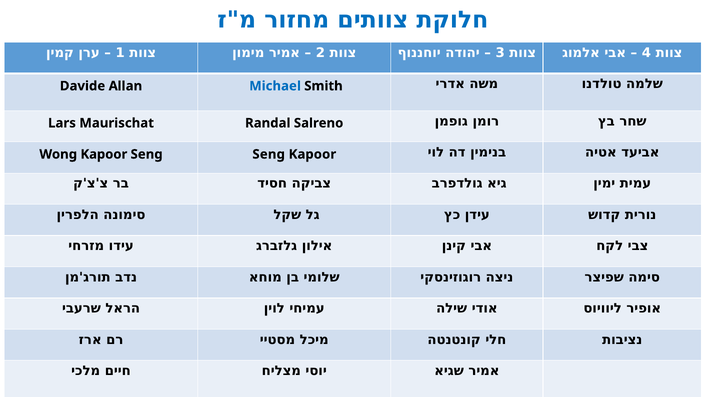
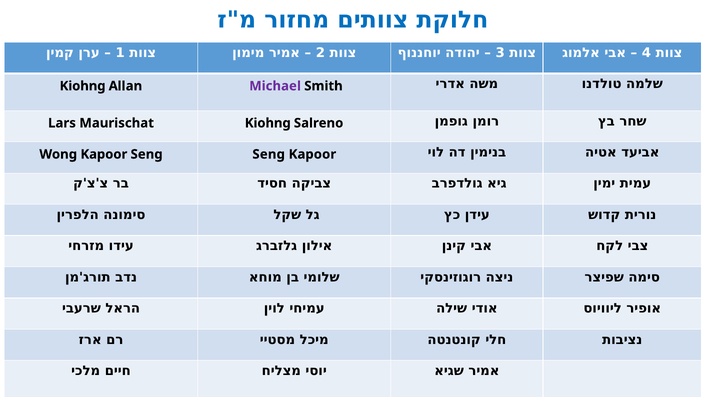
Davide: Davide -> Kiohng (83, 86)
Michael colour: blue -> purple (275, 86)
Maurischat Randal: Randal -> Kiohng (268, 123)
